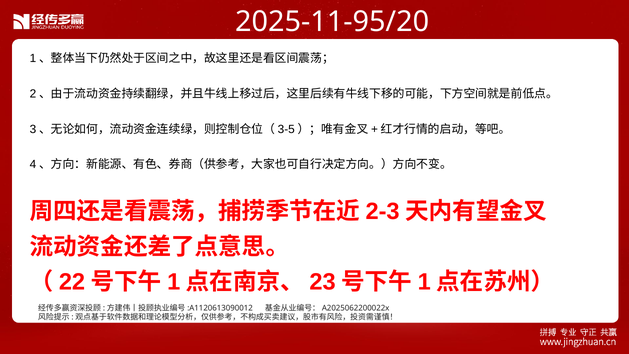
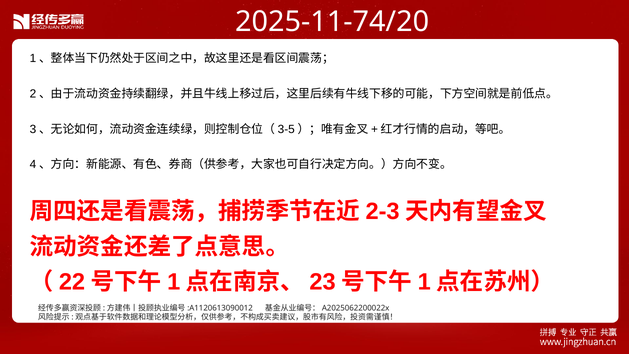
2025-11-95/20: 2025-11-95/20 -> 2025-11-74/20 (332, 22)
